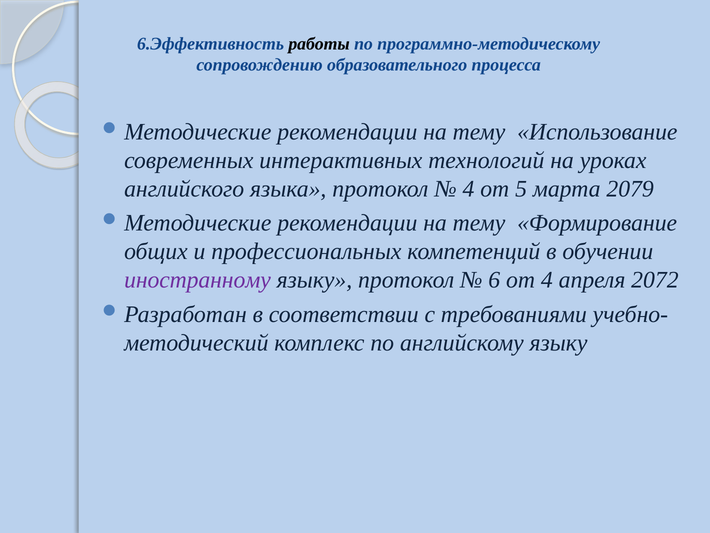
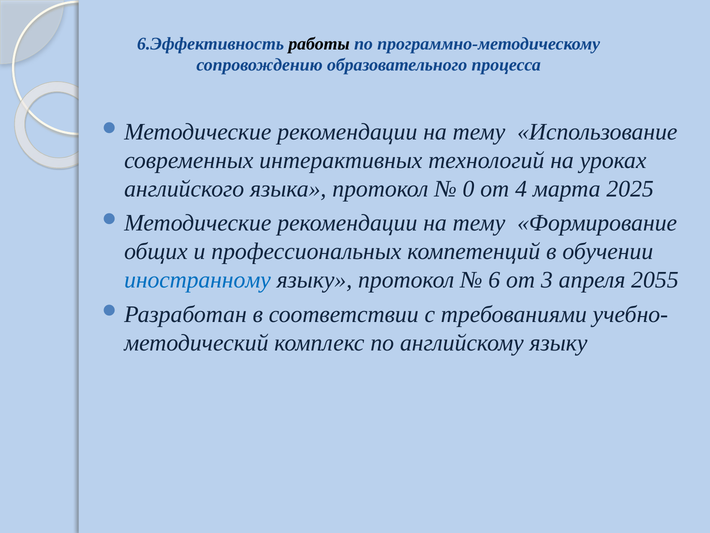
4: 4 -> 0 (468, 189)
5: 5 -> 4 (521, 189)
2079: 2079 -> 2025 (630, 189)
иностранному colour: purple -> blue (197, 280)
от 4: 4 -> 3 (547, 280)
2072: 2072 -> 2055 (655, 280)
